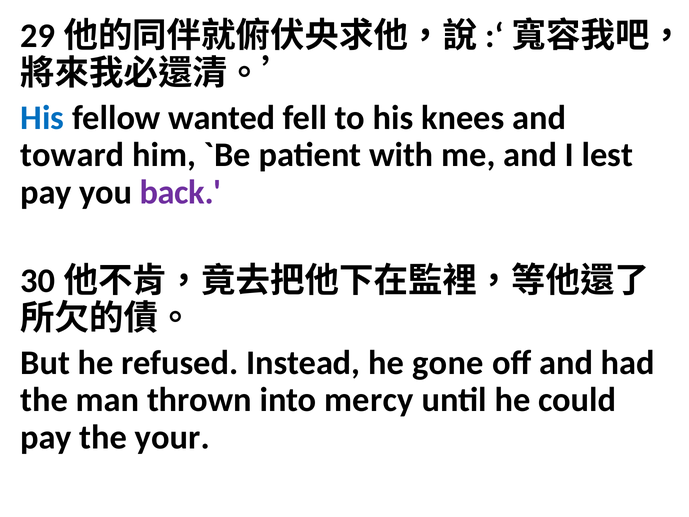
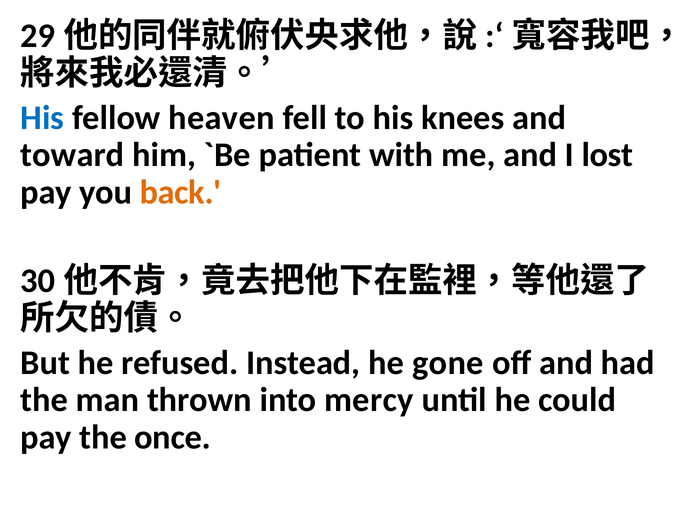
wanted: wanted -> heaven (221, 118)
lest: lest -> lost (608, 155)
back colour: purple -> orange (181, 192)
your: your -> once (173, 437)
